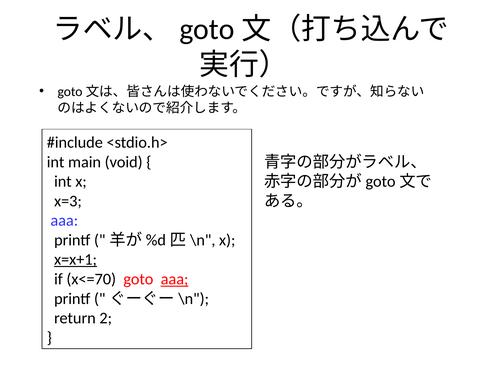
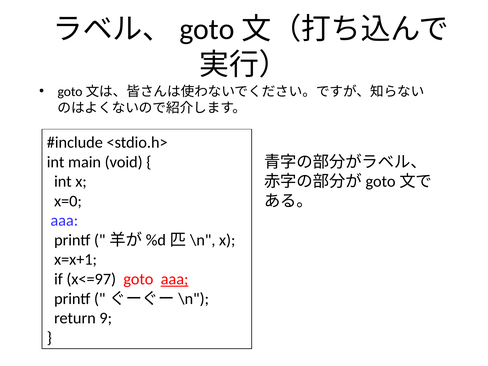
x=3: x=3 -> x=0 (68, 201)
x=x+1 underline: present -> none (76, 260)
x<=70: x<=70 -> x<=97 (91, 279)
2: 2 -> 9 (106, 318)
